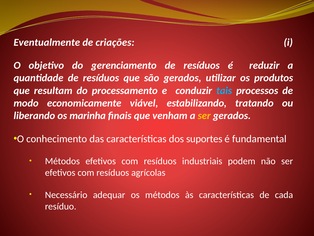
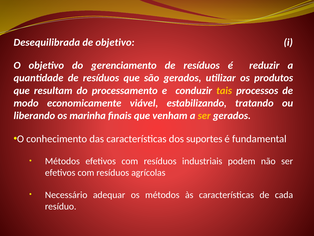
Eventualmente: Eventualmente -> Desequilibrada (47, 42)
de criações: criações -> objetivo (115, 42)
tais colour: light blue -> yellow (224, 90)
